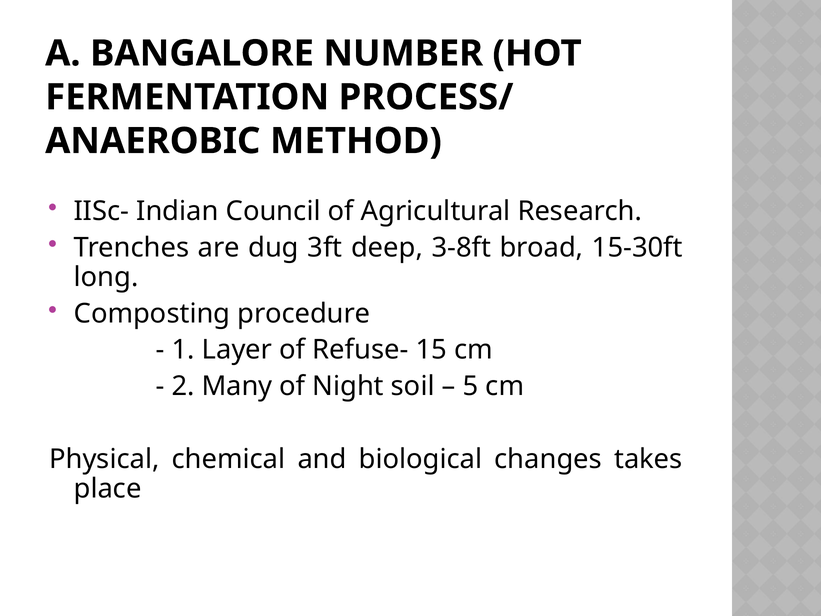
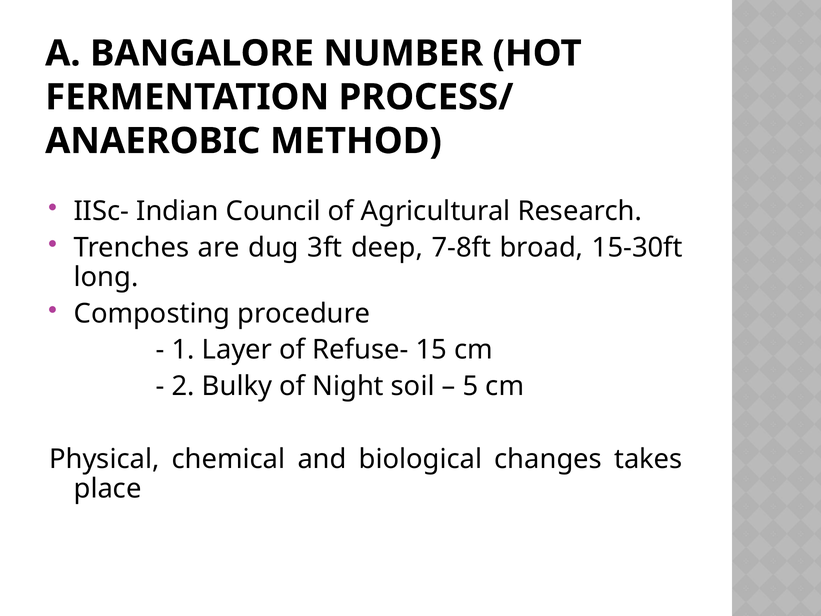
3-8ft: 3-8ft -> 7-8ft (461, 247)
Many: Many -> Bulky (237, 386)
